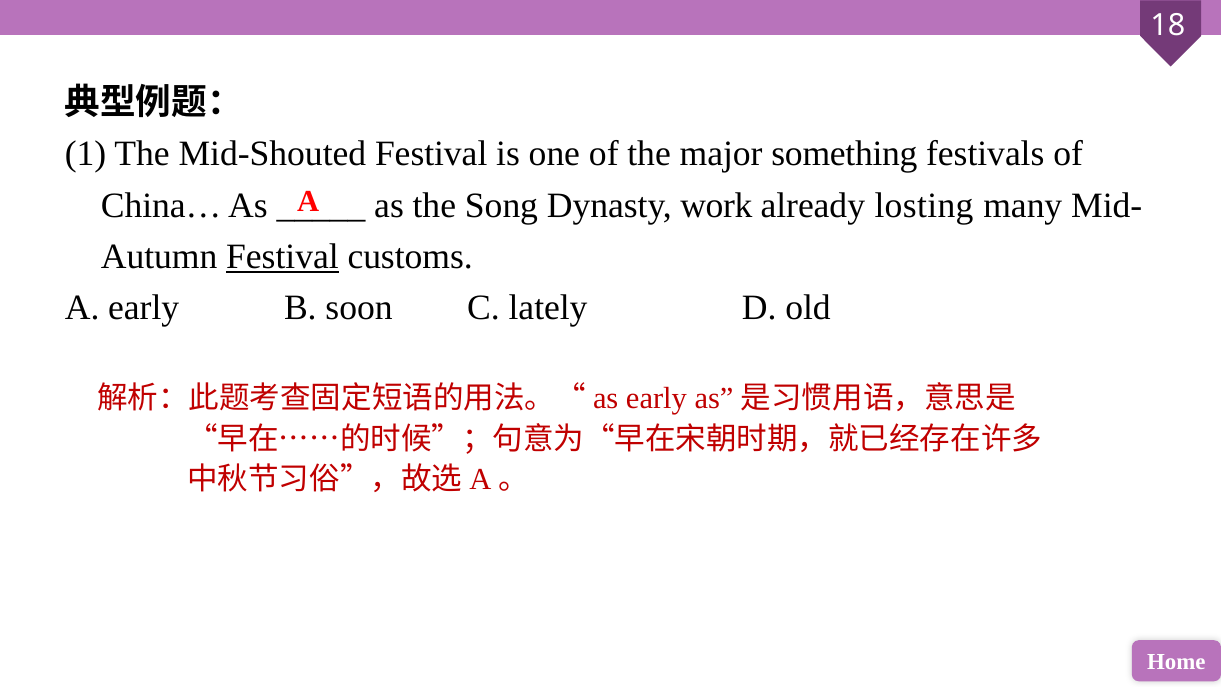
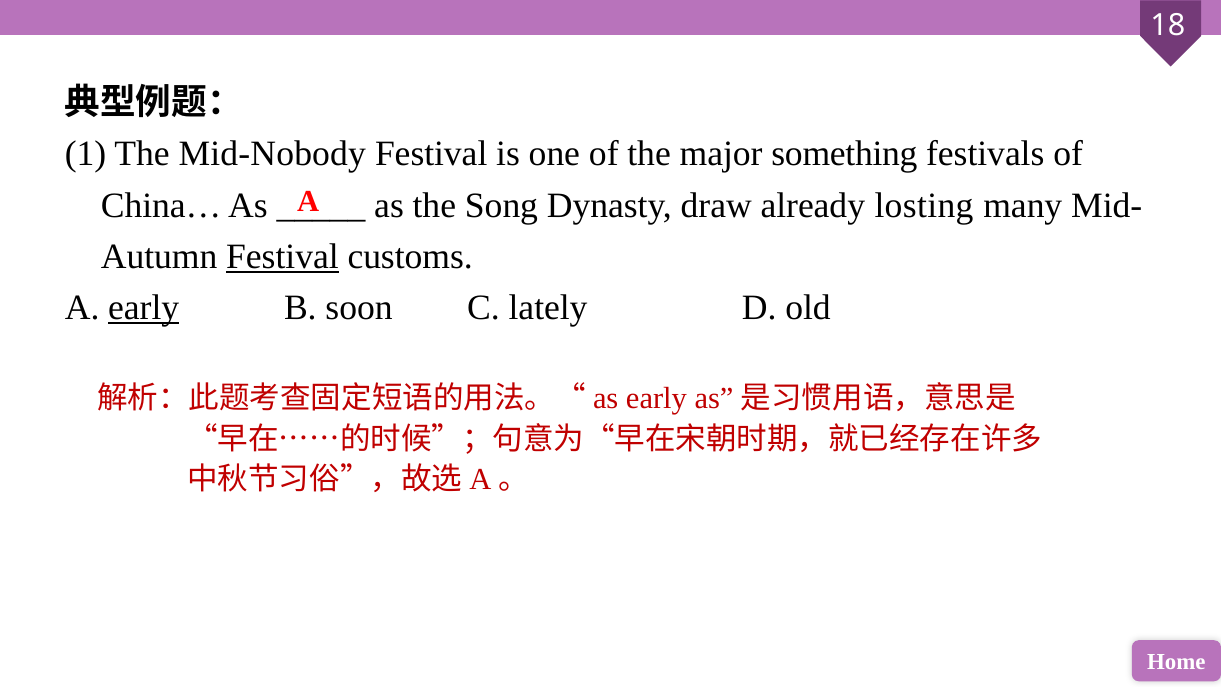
Mid-Shouted: Mid-Shouted -> Mid-Nobody (272, 154)
work: work -> draw (716, 205)
early underline: none -> present (144, 308)
